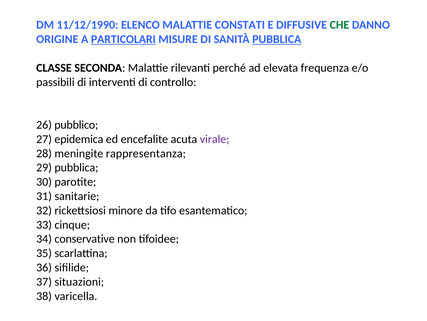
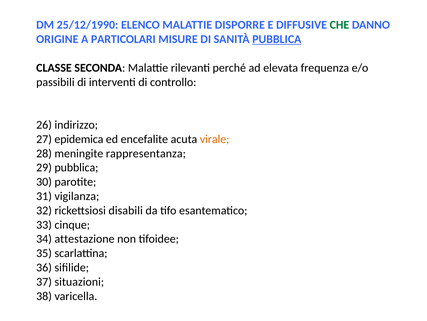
11/12/1990: 11/12/1990 -> 25/12/1990 (88, 25)
CONSTATI: CONSTATI -> DISPORRE (240, 25)
PARTICOLARI underline: present -> none (123, 39)
pubblico: pubblico -> indirizzo (76, 125)
virale colour: purple -> orange (215, 139)
sanitarie: sanitarie -> vigilanza (77, 196)
minore: minore -> disabili (126, 210)
conservative: conservative -> attestazione (85, 239)
